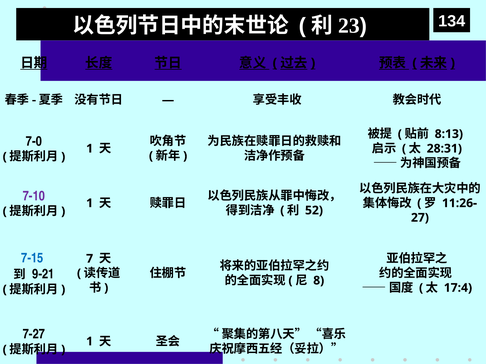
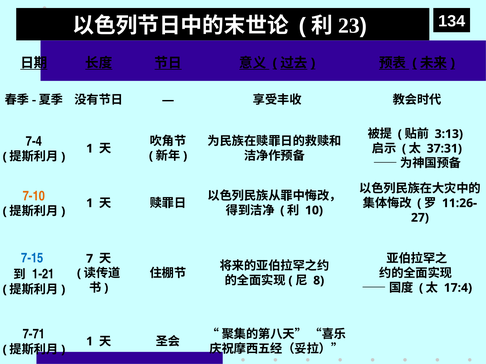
8:13: 8:13 -> 3:13 (449, 134)
7-0: 7-0 -> 7-4 (34, 142)
28:31: 28:31 -> 37:31 (444, 149)
7-10 colour: purple -> orange (34, 196)
52: 52 -> 10 (314, 211)
9-21: 9-21 -> 1-21 (43, 274)
7-27: 7-27 -> 7-71 (34, 335)
